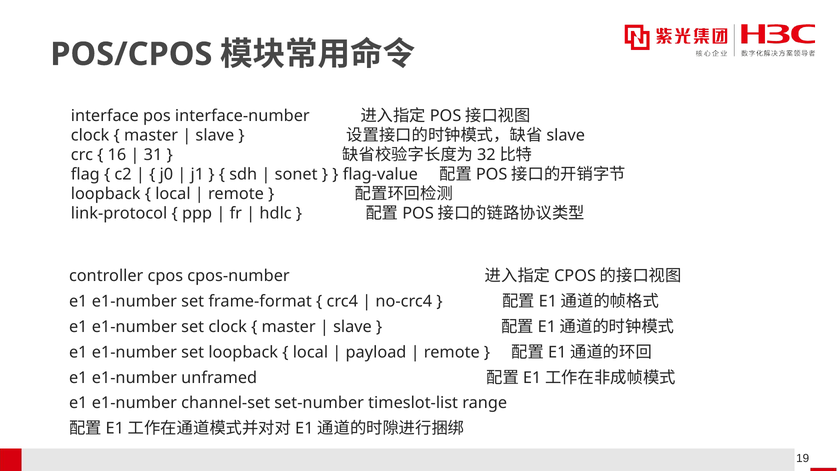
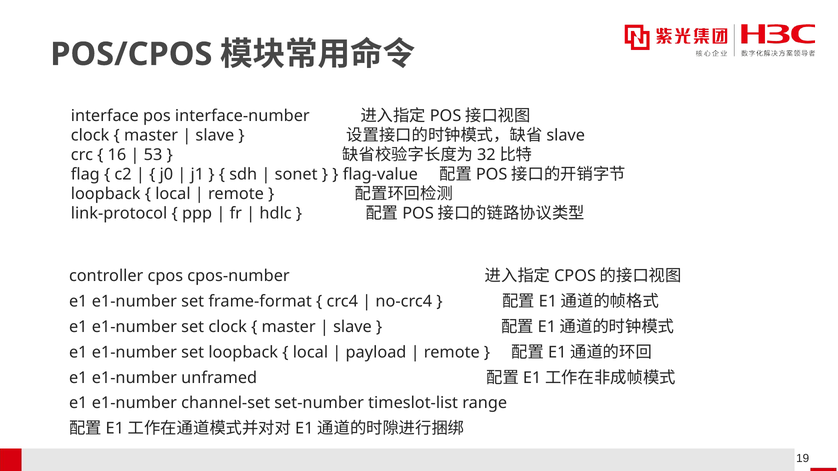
31: 31 -> 53 (153, 155)
